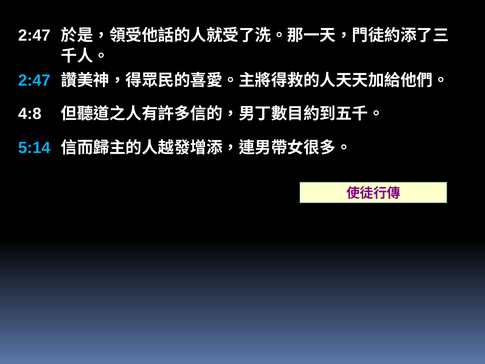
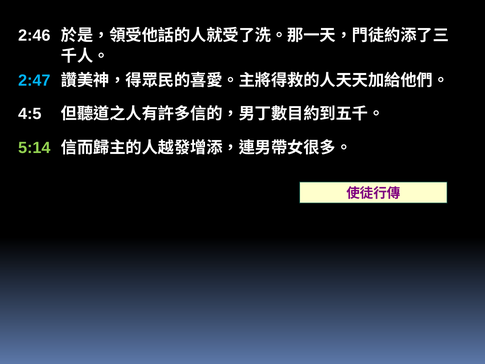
2:47: 2:47 -> 2:46 (34, 36)
4:8: 4:8 -> 4:5 (30, 114)
5:14 colour: light blue -> light green (34, 148)
